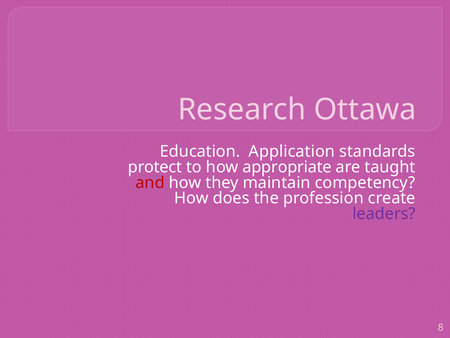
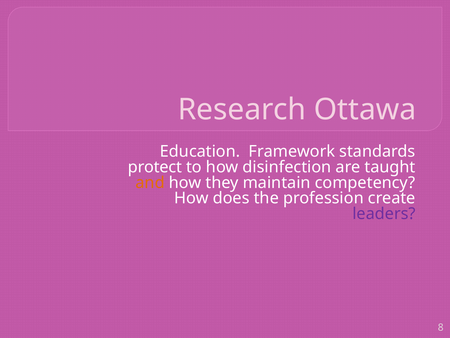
Application: Application -> Framework (292, 151)
appropriate: appropriate -> disinfection (287, 167)
and colour: red -> orange (150, 182)
